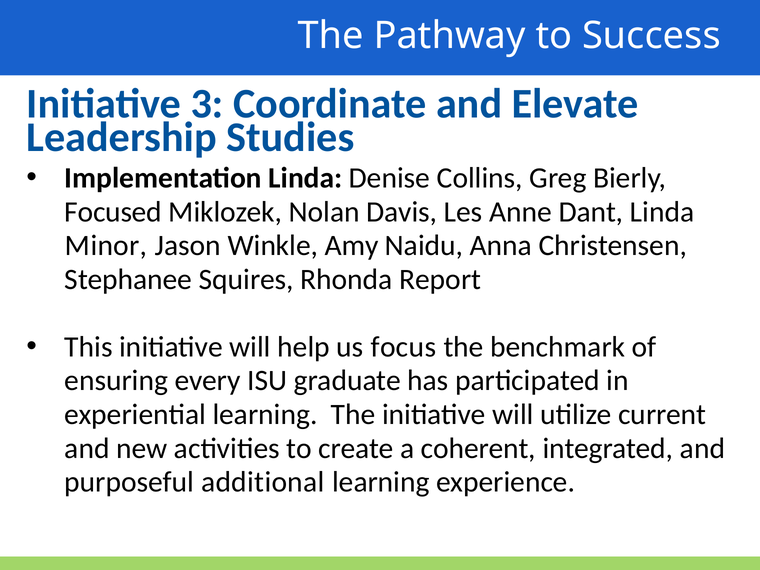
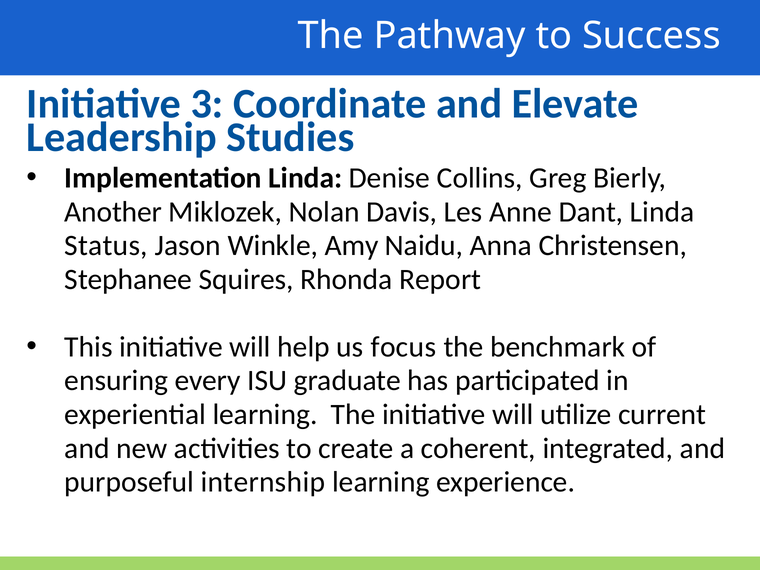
Focused: Focused -> Another (113, 212)
Minor: Minor -> Status (106, 246)
additional: additional -> internship (263, 482)
